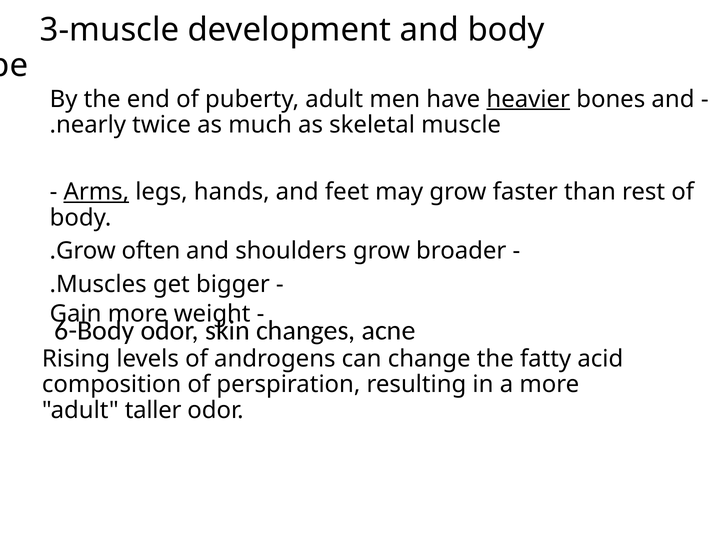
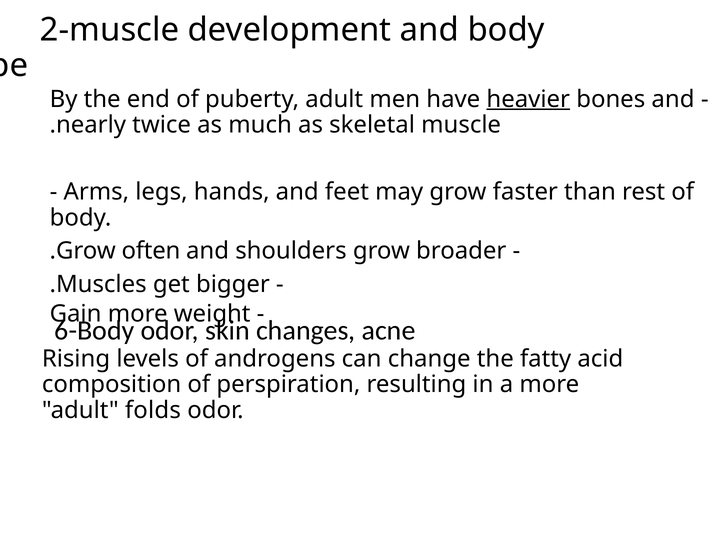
3-muscle: 3-muscle -> 2-muscle (110, 30)
Arms underline: present -> none (96, 192)
taller: taller -> folds (153, 411)
